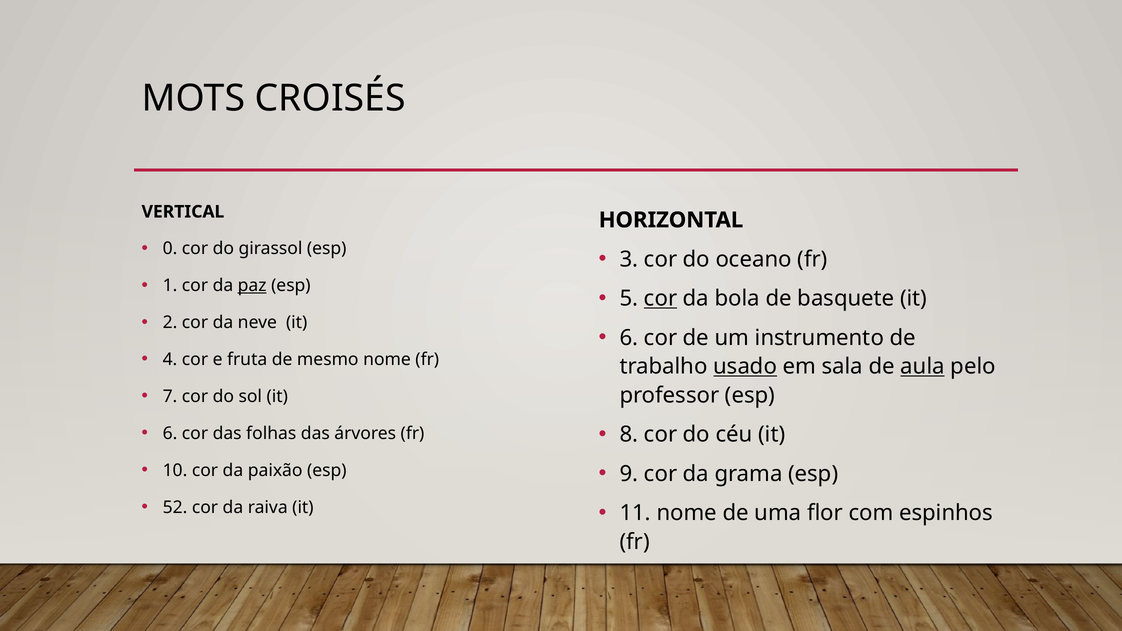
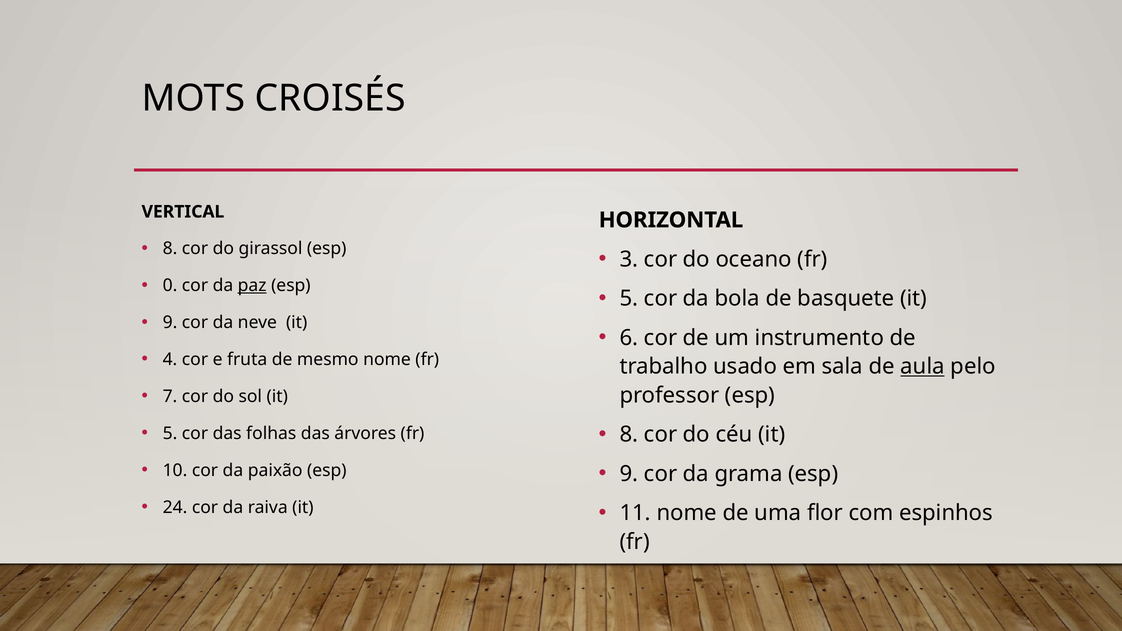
0: 0 -> 8 (170, 249)
1: 1 -> 0 (170, 286)
cor underline: present -> none (661, 299)
2: 2 -> 9 (170, 323)
usado underline: present -> none (745, 367)
6: 6 -> 5 (170, 433)
52: 52 -> 24 (175, 507)
